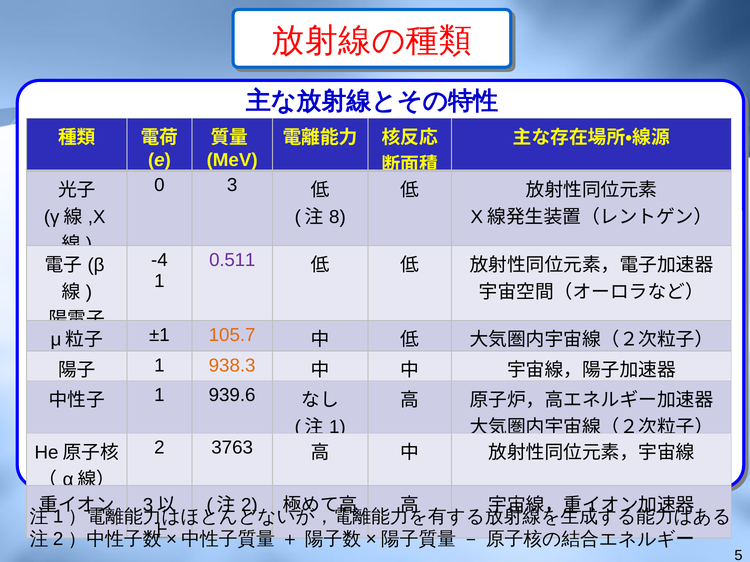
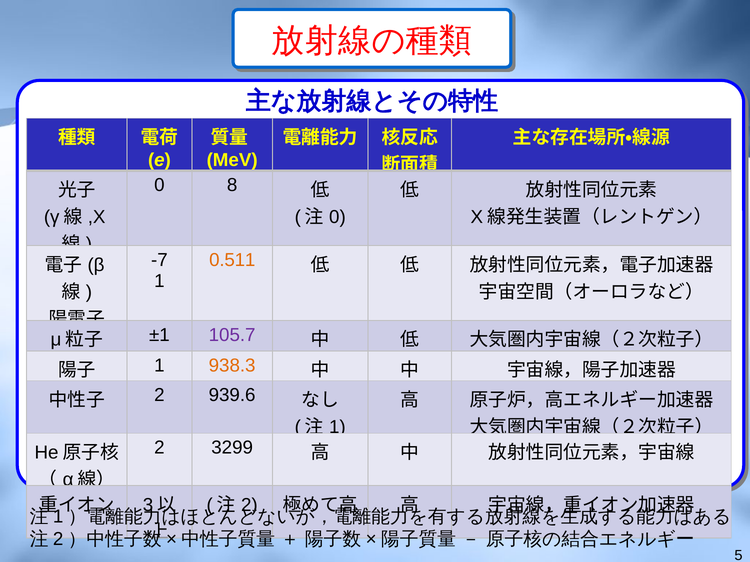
3: 3 -> 8 (232, 185)
8: 8 -> 0 (337, 217)
-4: -4 -> -7 (159, 260)
0.511 colour: purple -> orange (232, 260)
105.7 colour: orange -> purple (232, 335)
1: 1 -> 2 (159, 396)
3763: 3763 -> 3299 (232, 448)
